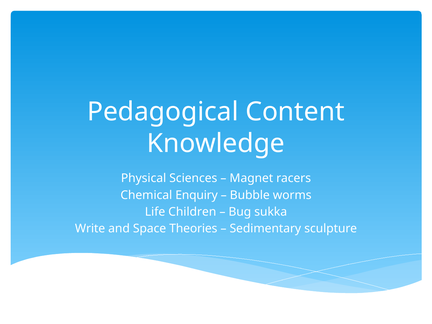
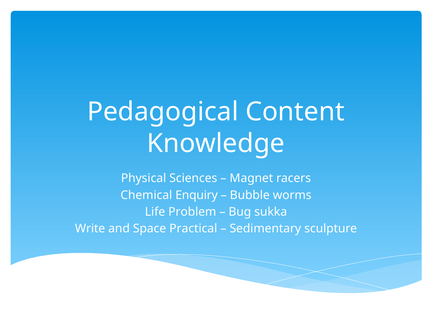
Children: Children -> Problem (192, 212)
Theories: Theories -> Practical (193, 229)
